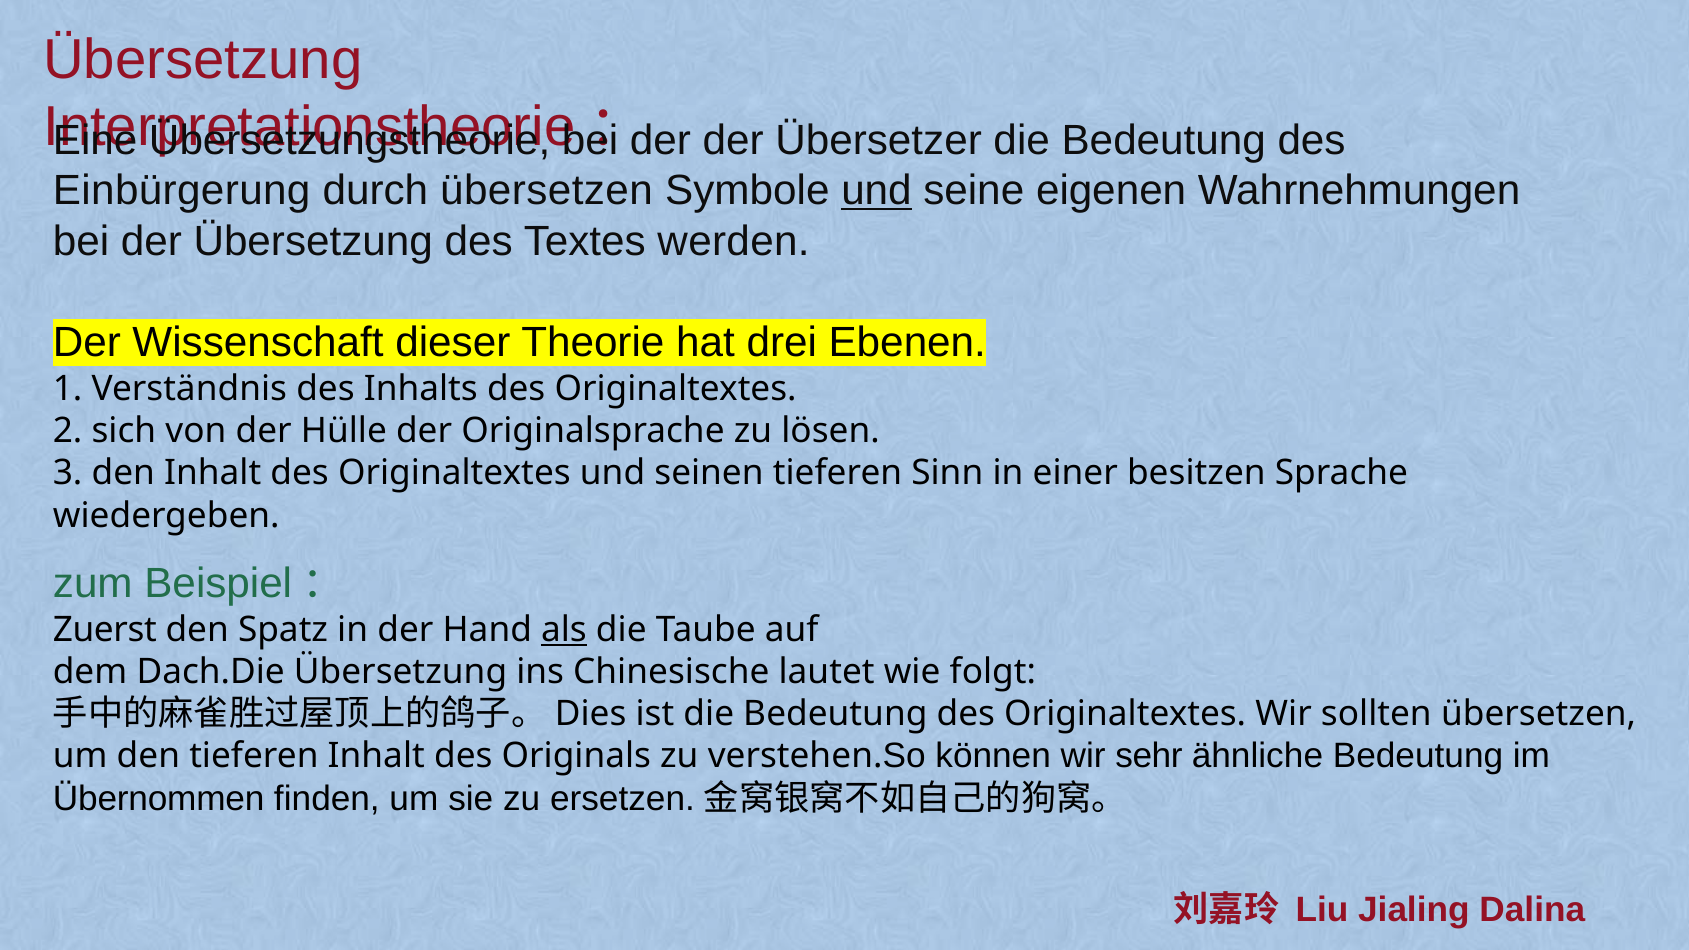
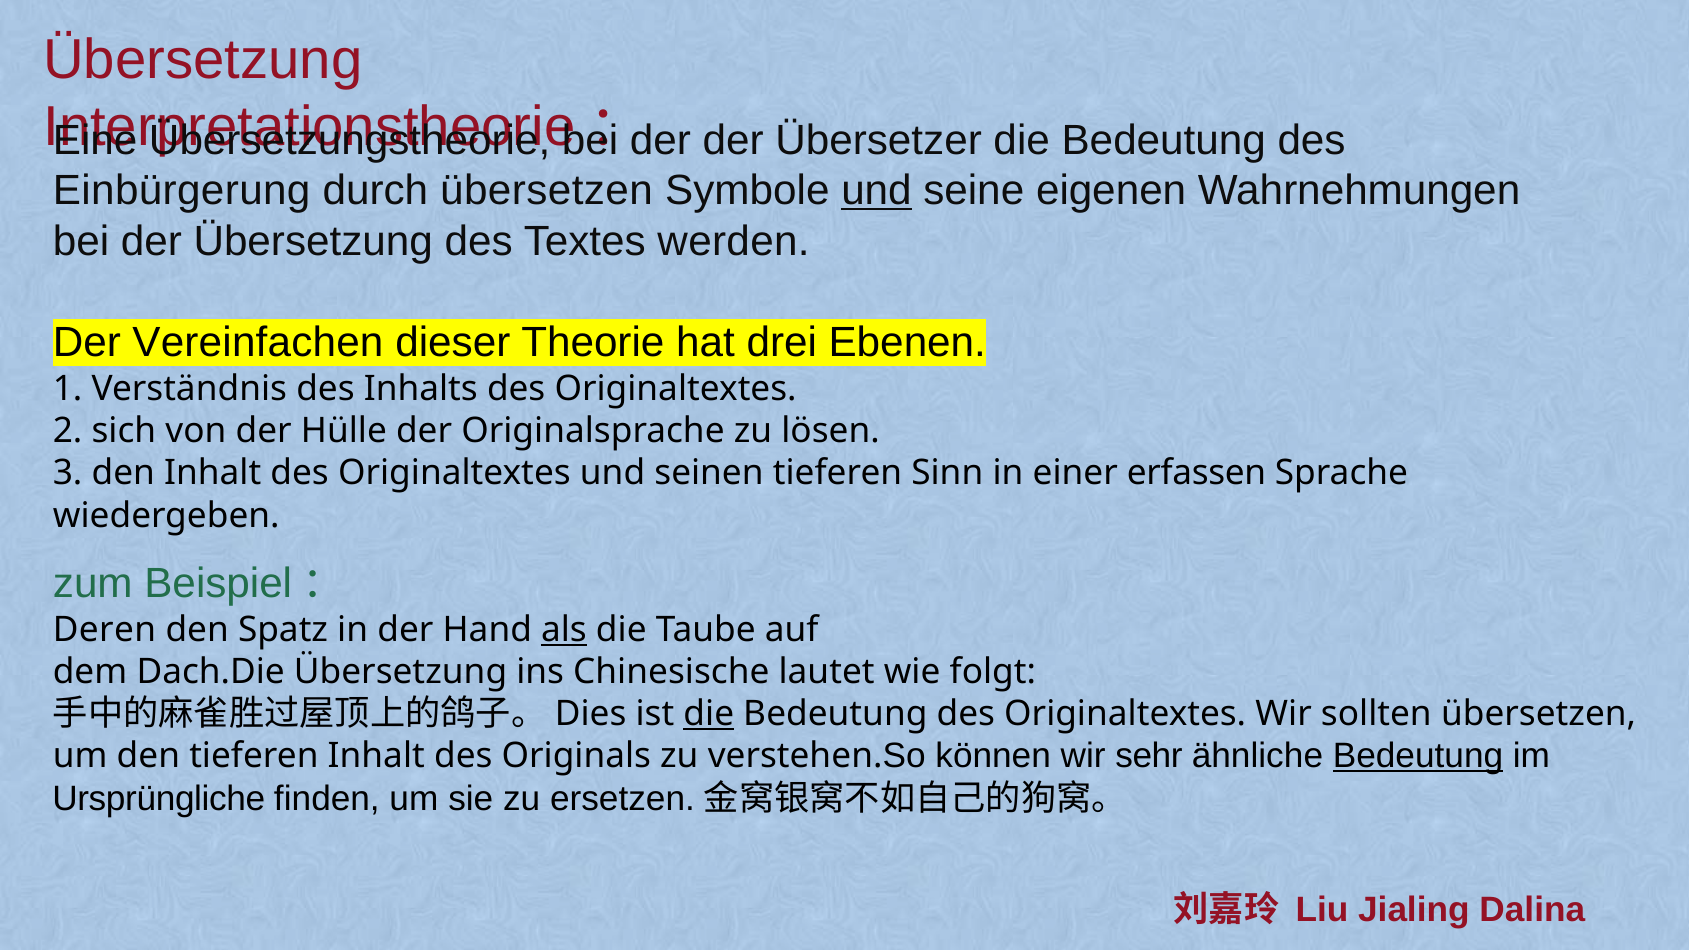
Wissenschaft: Wissenschaft -> Vereinfachen (258, 343)
besitzen: besitzen -> erfassen (1197, 473)
Zuerst: Zuerst -> Deren (104, 629)
die underline: none -> present (709, 714)
Bedeutung underline: none -> present (1418, 756)
Übernommen: Übernommen -> Ursprüngliche (159, 798)
